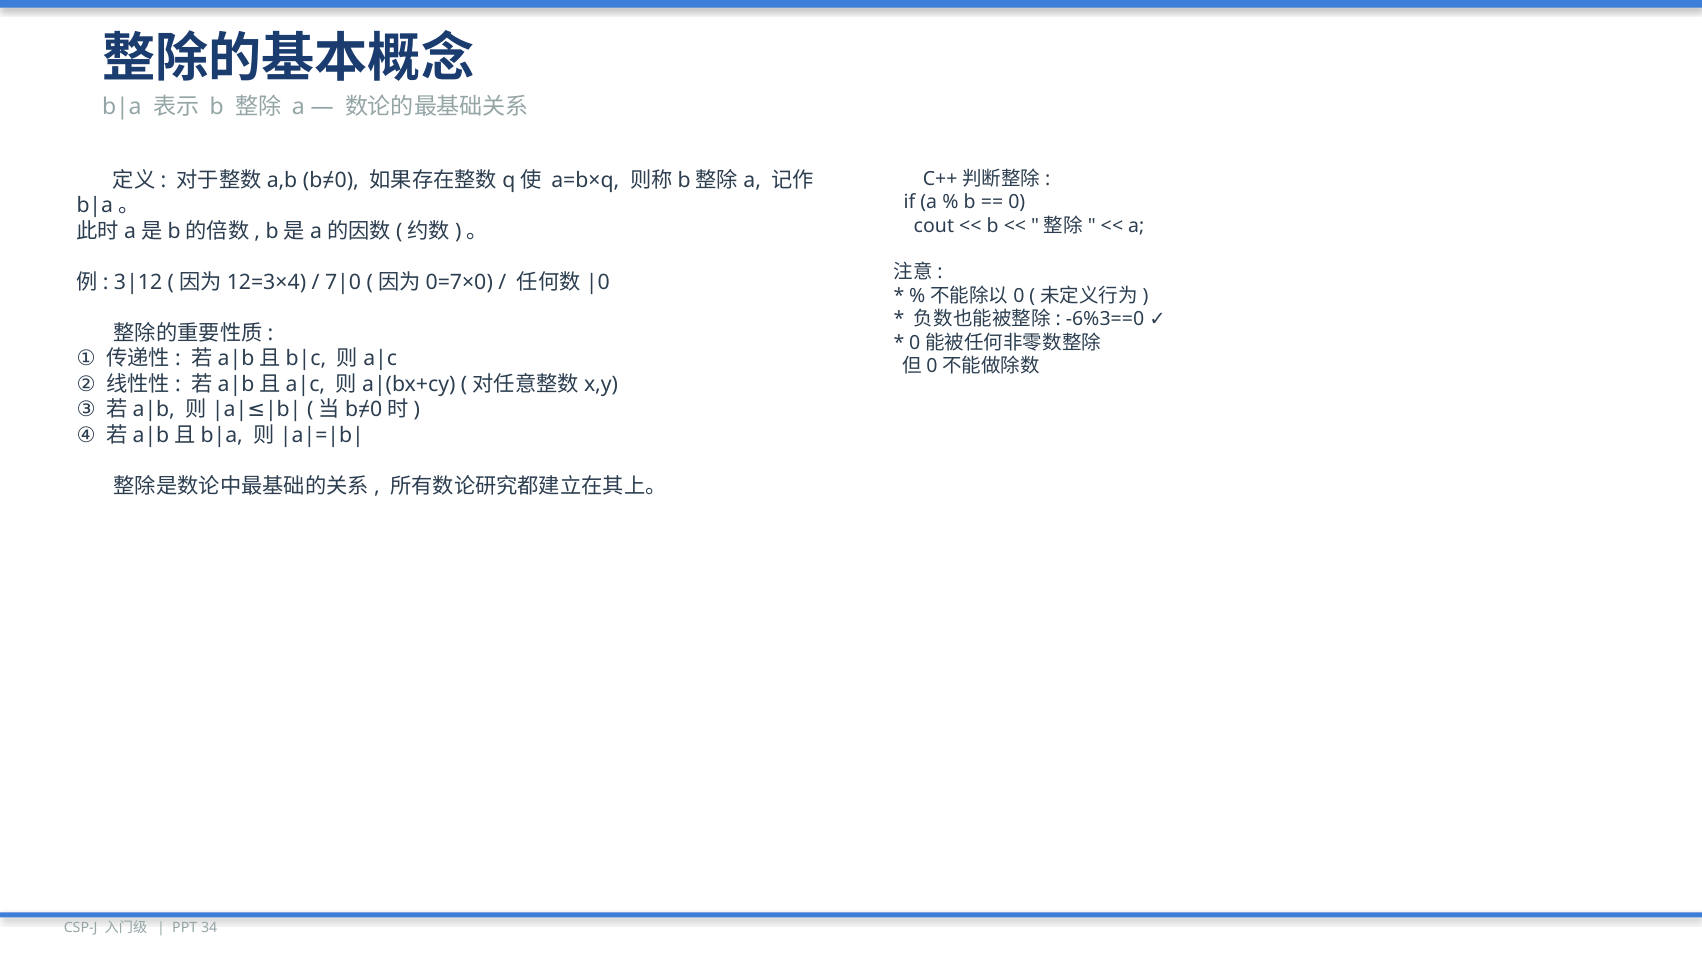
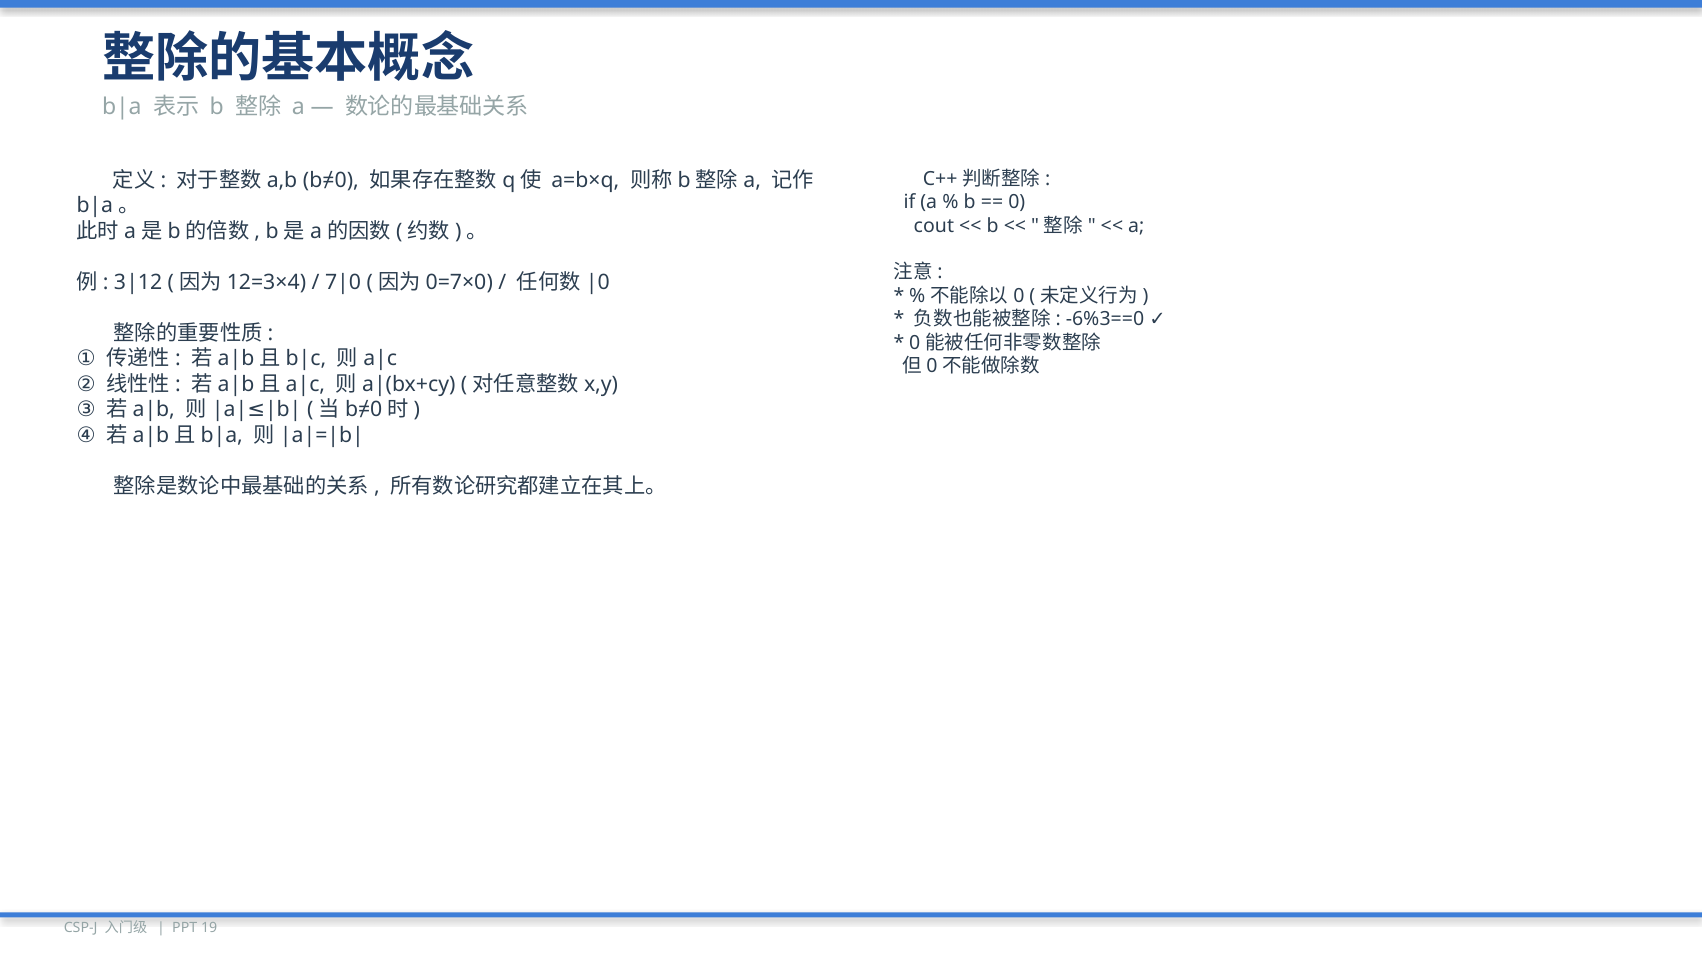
34: 34 -> 19 (209, 929)
